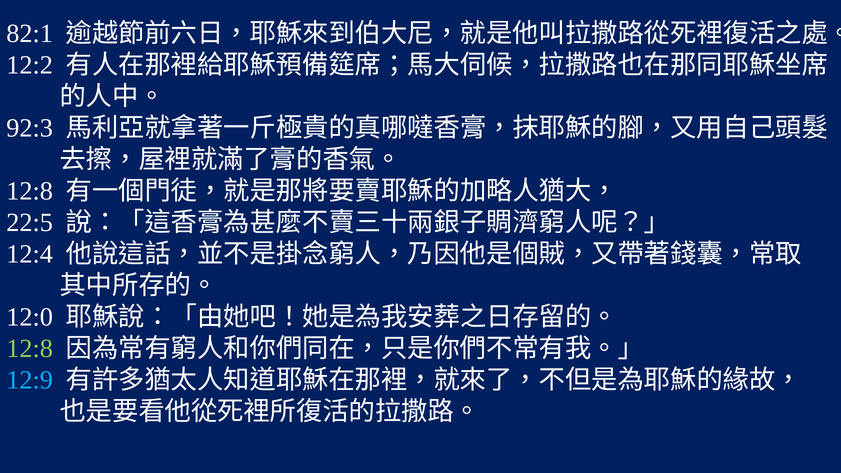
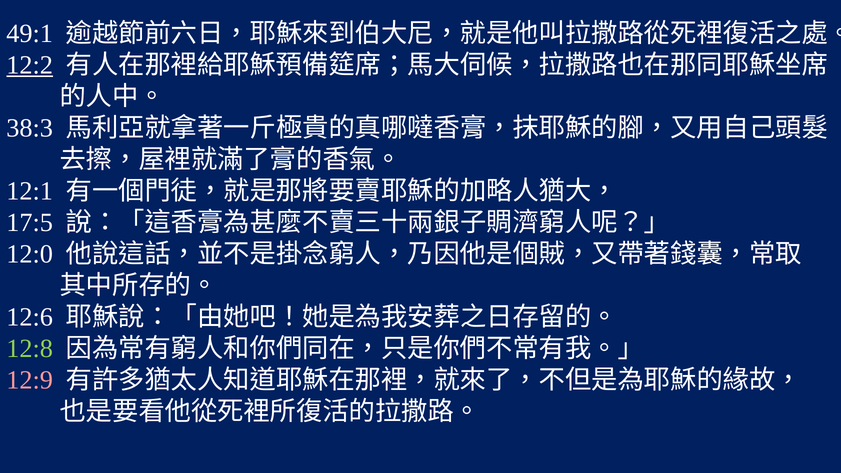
82:1: 82:1 -> 49:1 (30, 33)
12:2 underline: none -> present (30, 65)
92:3: 92:3 -> 38:3 (30, 128)
12:8: 12:8 -> 12:1 (30, 191)
22:5: 22:5 -> 17:5 (30, 223)
12:4: 12:4 -> 12:0 (30, 254)
12:0: 12:0 -> 12:6 (30, 317)
12:9 colour: light blue -> pink (30, 380)
